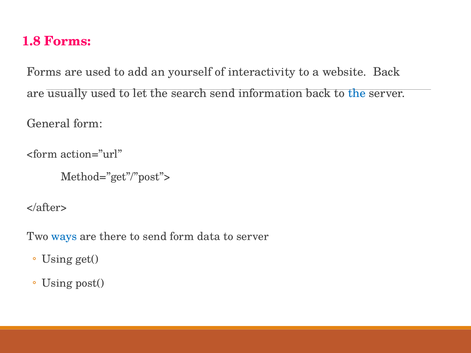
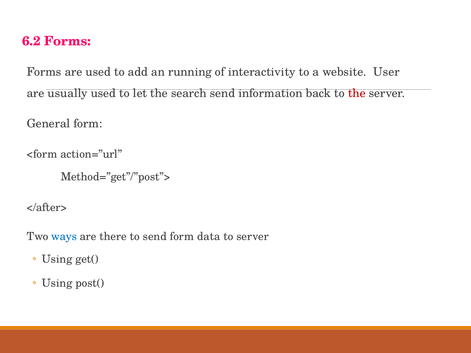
1.8: 1.8 -> 6.2 (31, 41)
yourself: yourself -> running (190, 72)
website Back: Back -> User (387, 72)
the colour: blue -> red (357, 93)
